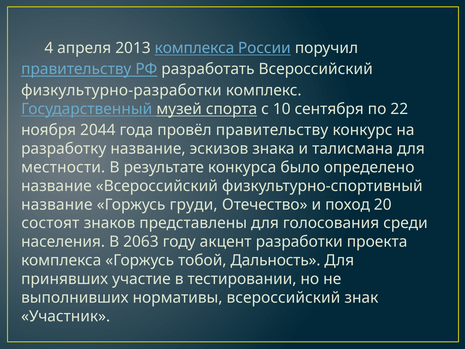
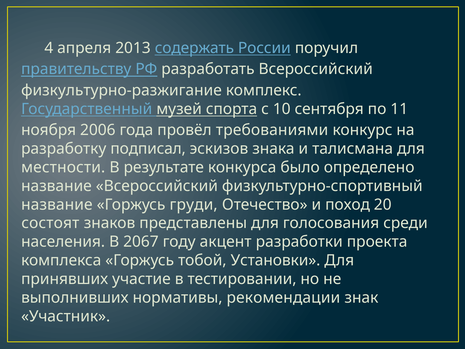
2013 комплекса: комплекса -> содержать (194, 48)
физкультурно-разработки: физкультурно-разработки -> физкультурно-разжигание (121, 90)
22: 22 -> 11 (399, 109)
2044: 2044 -> 2006 (98, 130)
провёл правительству: правительству -> требованиями (272, 130)
разработку название: название -> подписал (148, 149)
2063: 2063 -> 2067 (141, 242)
Дальность: Дальность -> Установки (275, 260)
нормативы всероссийский: всероссийский -> рекомендации (283, 297)
